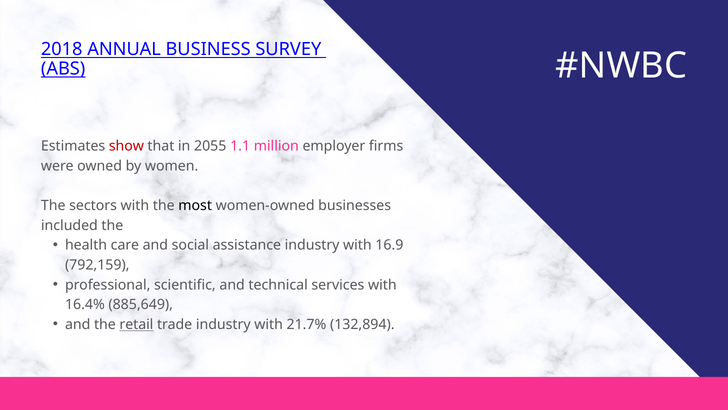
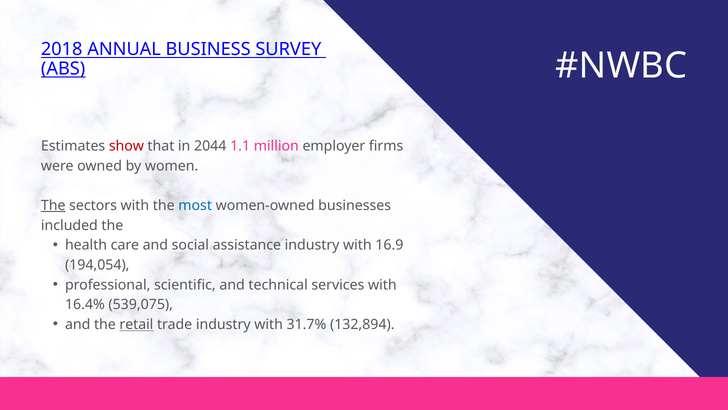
2055: 2055 -> 2044 (210, 146)
The underline: none -> present (53, 205)
most colour: black -> blue (195, 205)
792,159: 792,159 -> 194,054 (97, 265)
885,649: 885,649 -> 539,075 (141, 304)
21.7%: 21.7% -> 31.7% (306, 324)
